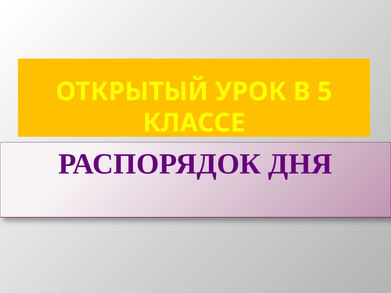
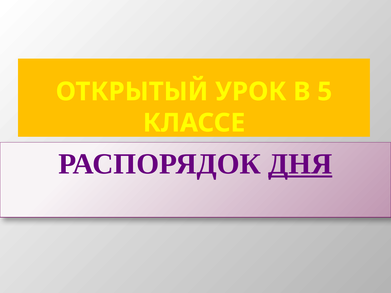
ДНЯ underline: none -> present (300, 164)
